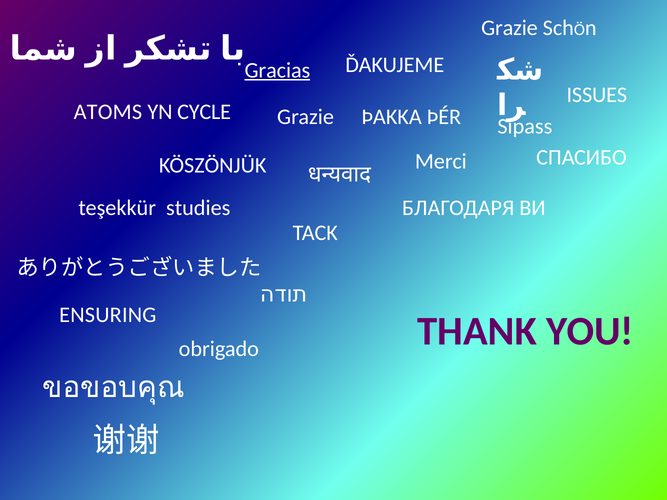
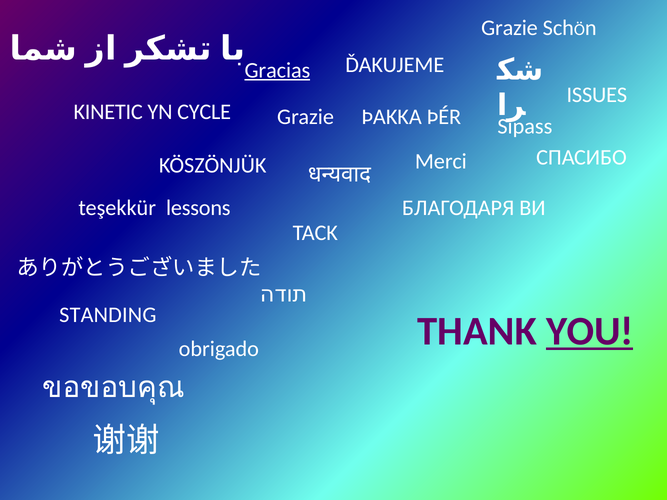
ATOMS: ATOMS -> KINETIC (108, 112)
studies: studies -> lessons (198, 208)
ENSURING: ENSURING -> STANDING (108, 315)
YOU underline: none -> present (590, 332)
